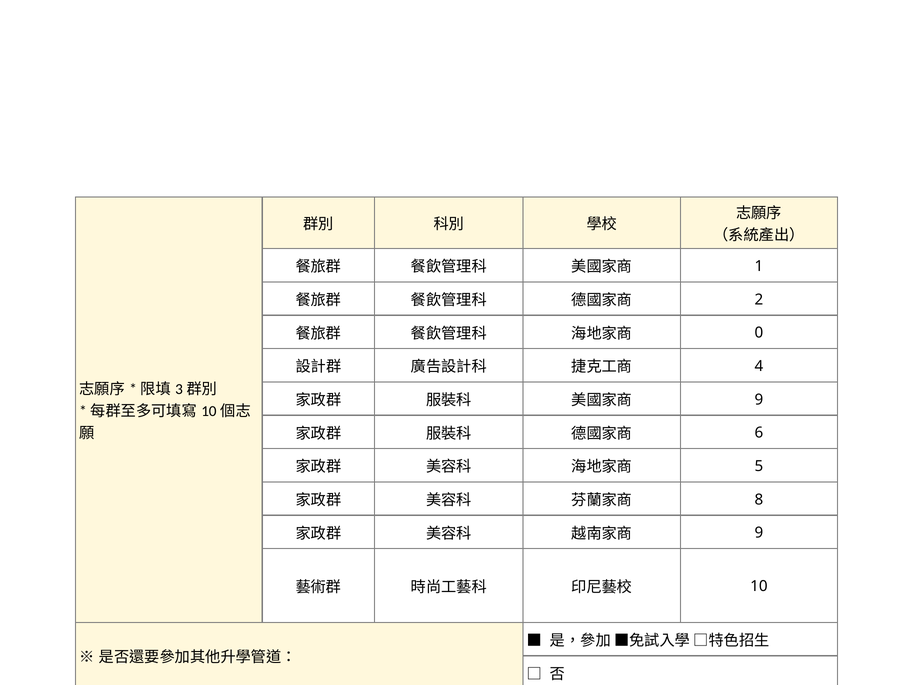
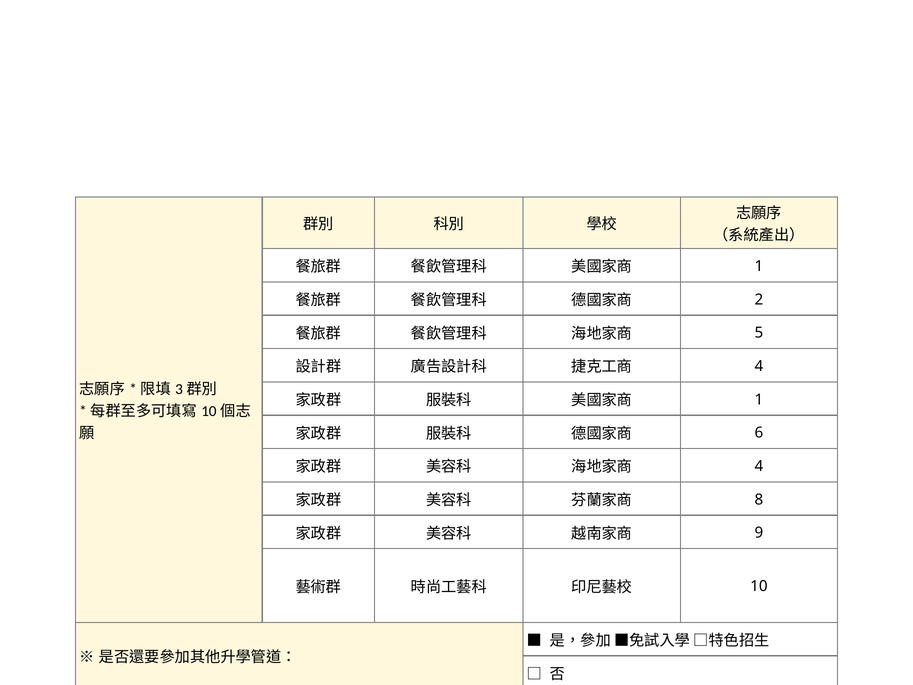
0: 0 -> 5 (759, 333)
9: 9 -> 1 (759, 399)
5: 5 -> 4 (759, 466)
